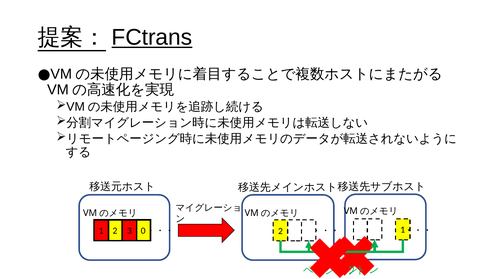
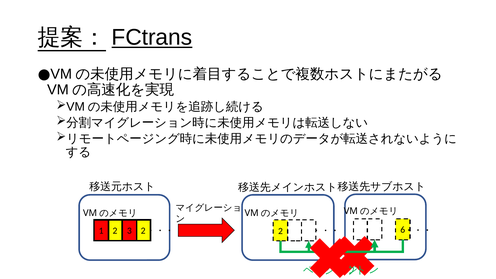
0: 0 -> 2 (143, 231)
2 1: 1 -> 6 (403, 230)
